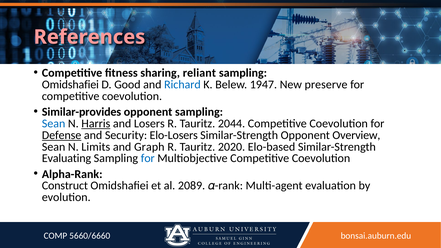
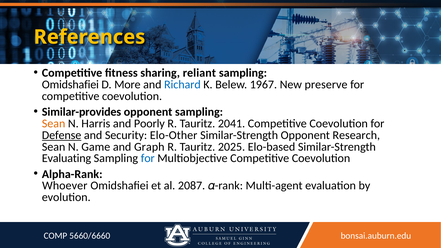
References colour: pink -> yellow (89, 37)
Good: Good -> More (127, 85)
1947: 1947 -> 1967 (263, 85)
Sean colour: blue -> orange (54, 124)
Harris underline: present -> none (96, 124)
Losers: Losers -> Poorly (149, 124)
2044: 2044 -> 2041 (232, 124)
Elo-Losers: Elo-Losers -> Elo-Other (174, 135)
Overview: Overview -> Research (356, 135)
Limits: Limits -> Game (96, 147)
2020: 2020 -> 2025 (232, 147)
Construct: Construct -> Whoever (65, 186)
2089: 2089 -> 2087 (192, 186)
